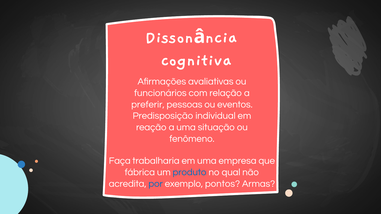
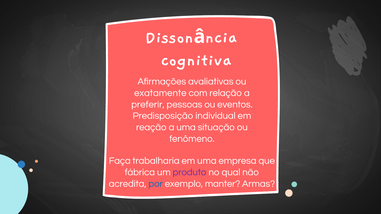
funcionários: funcionários -> exatamente (160, 93)
produto colour: blue -> purple (189, 173)
pontos: pontos -> manter (223, 184)
